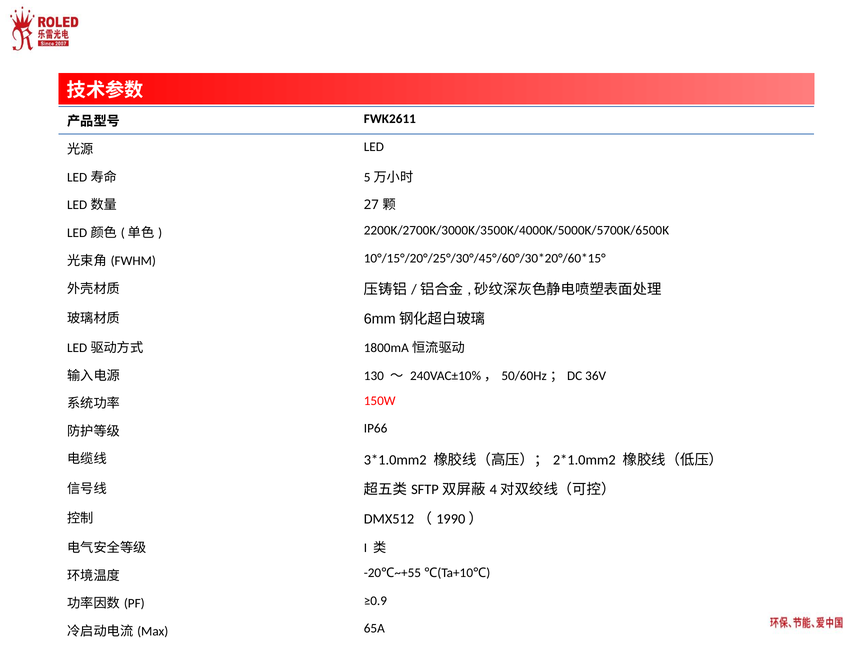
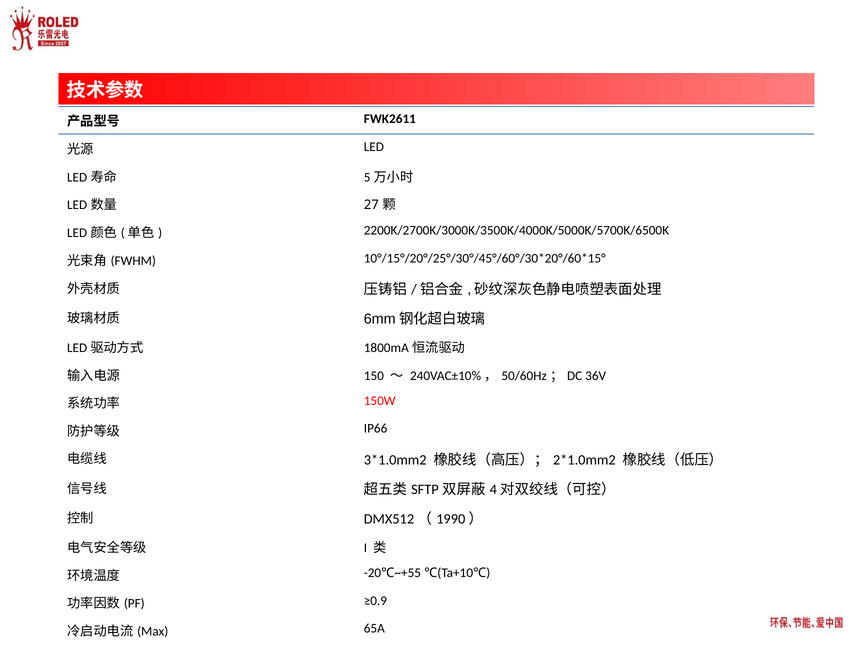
130: 130 -> 150 (374, 376)
